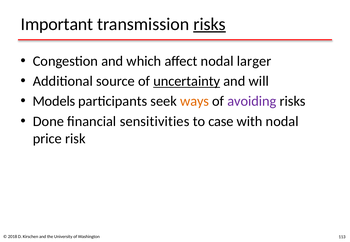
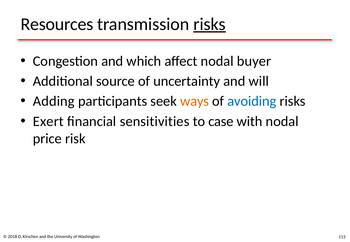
Important: Important -> Resources (57, 24)
larger: larger -> buyer (254, 61)
uncertainty underline: present -> none (187, 81)
Models: Models -> Adding (54, 101)
avoiding colour: purple -> blue (252, 101)
Done: Done -> Exert (48, 121)
